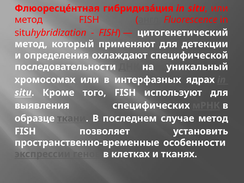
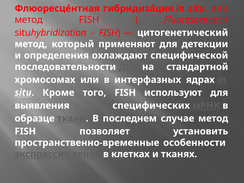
уникальный: уникальный -> стандартной (197, 67)
